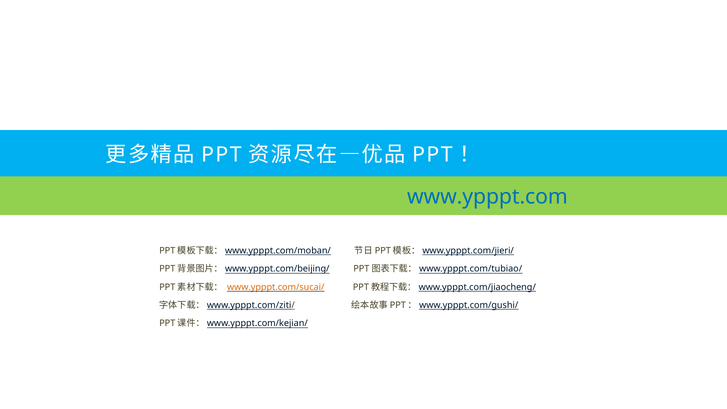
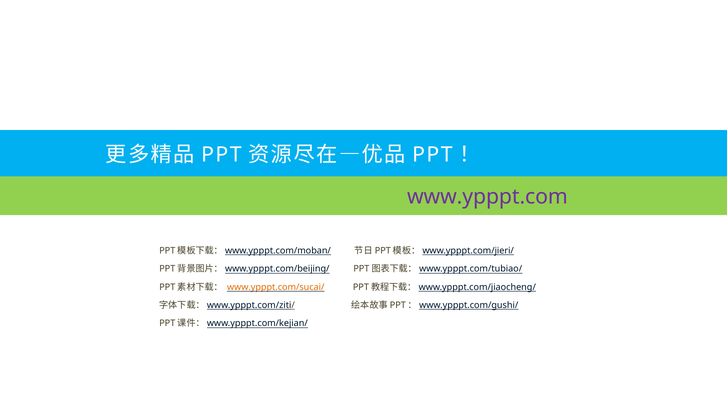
www.ypppt.com colour: blue -> purple (487, 197)
